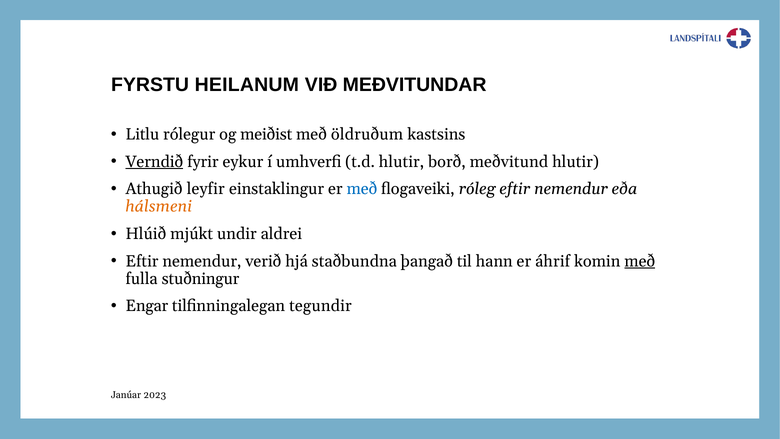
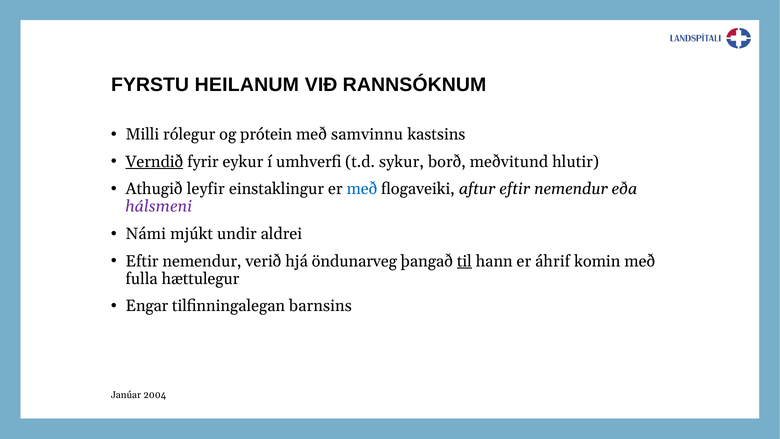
MEÐVITUNDAR: MEÐVITUNDAR -> RANNSÓKNUM (415, 85)
Litlu: Litlu -> Milli (142, 134)
meiðist: meiðist -> prótein (266, 134)
öldruðum: öldruðum -> samvinnu (367, 134)
t.d hlutir: hlutir -> sykur (401, 162)
róleg: róleg -> aftur (477, 189)
hálsmeni colour: orange -> purple (159, 206)
Hlúið: Hlúið -> Námi (146, 234)
staðbundna: staðbundna -> öndunarveg (354, 261)
til underline: none -> present (464, 261)
með underline: present -> none (640, 261)
stuðningur: stuðningur -> hættulegur (201, 279)
tegundir: tegundir -> barnsins (320, 306)
2023: 2023 -> 2004 (155, 395)
